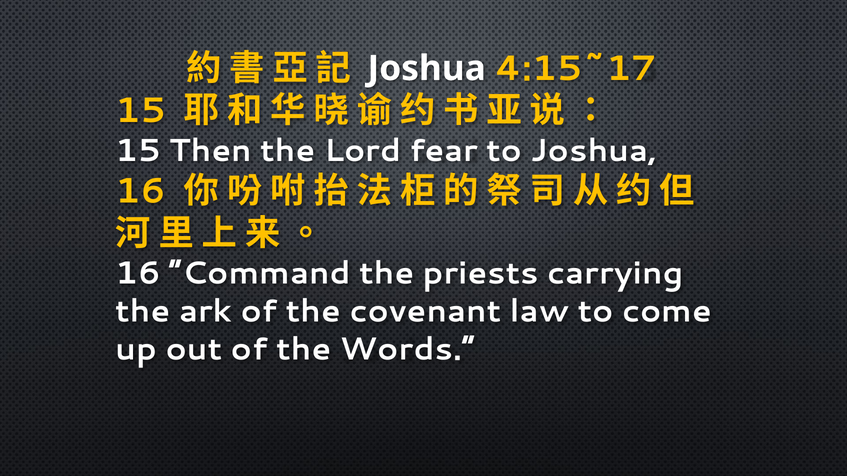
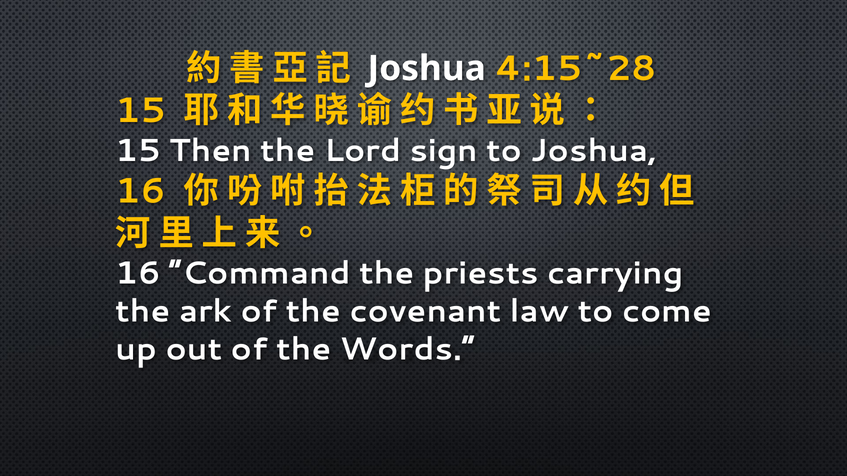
4:15~17: 4:15~17 -> 4:15~28 (576, 68)
fear: fear -> sign (444, 151)
